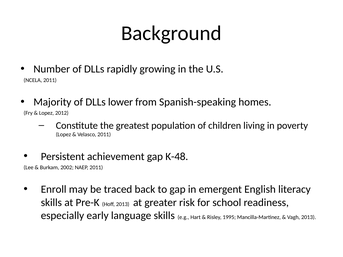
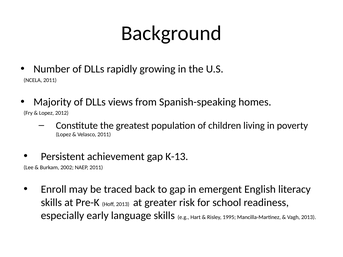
lower: lower -> views (121, 102)
K-48: K-48 -> K-13 (177, 157)
